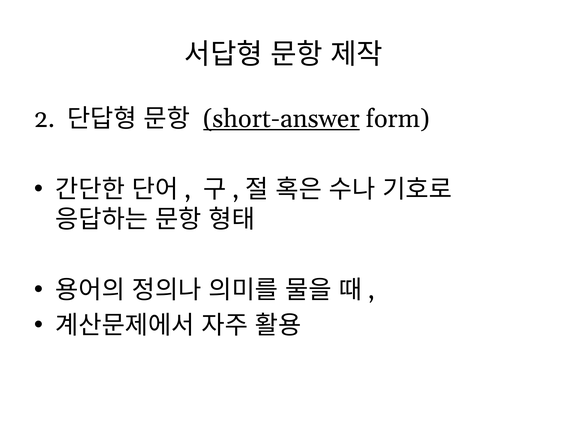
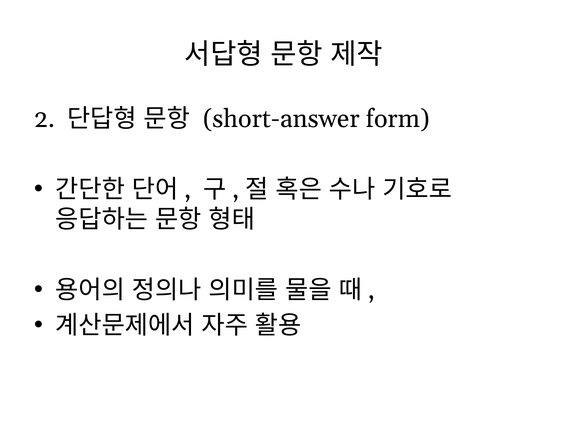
short-answer underline: present -> none (281, 119)
